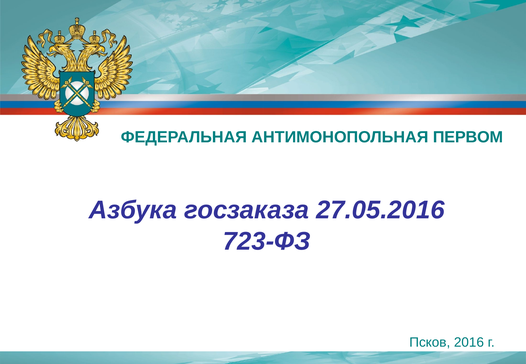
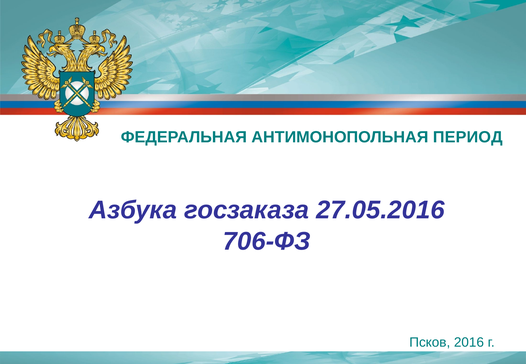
ПЕРВОМ: ПЕРВОМ -> ПЕРИОД (468, 137)
723-ФЗ: 723-ФЗ -> 706-ФЗ (267, 241)
